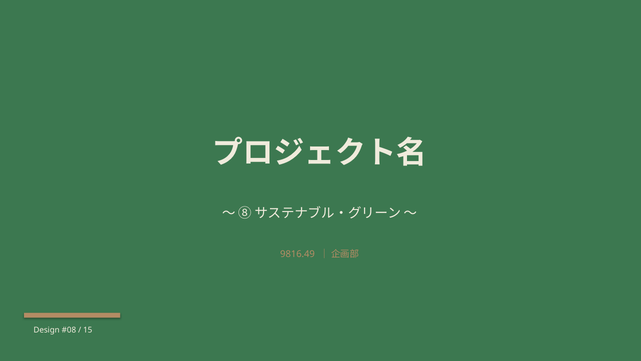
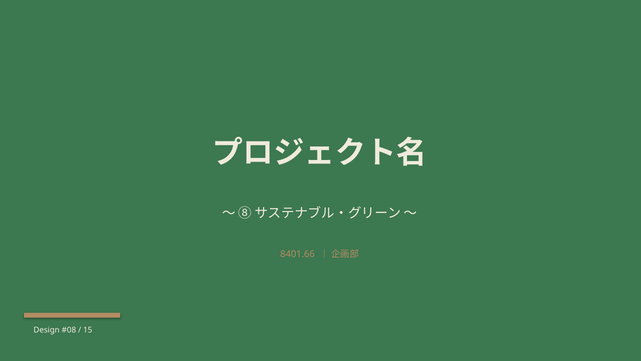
9816.49: 9816.49 -> 8401.66 (298, 254)
